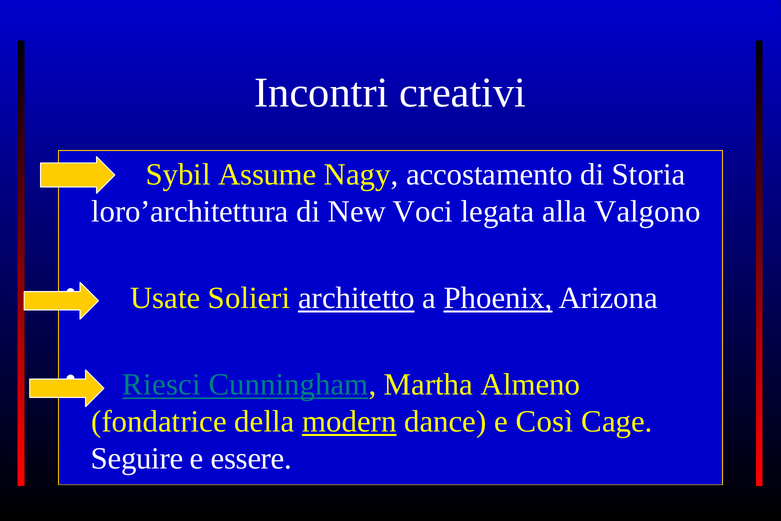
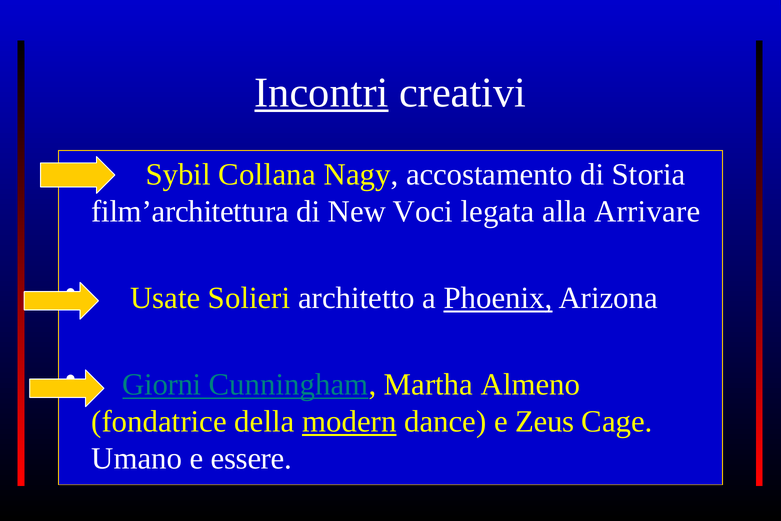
Incontri underline: none -> present (321, 93)
Assume: Assume -> Collana (267, 174)
loro’architettura: loro’architettura -> film’architettura (190, 211)
Valgono: Valgono -> Arrivare (647, 211)
architetto underline: present -> none (356, 298)
Riesci: Riesci -> Giorni (162, 384)
Così: Così -> Zeus (545, 421)
Seguire: Seguire -> Umano (137, 458)
